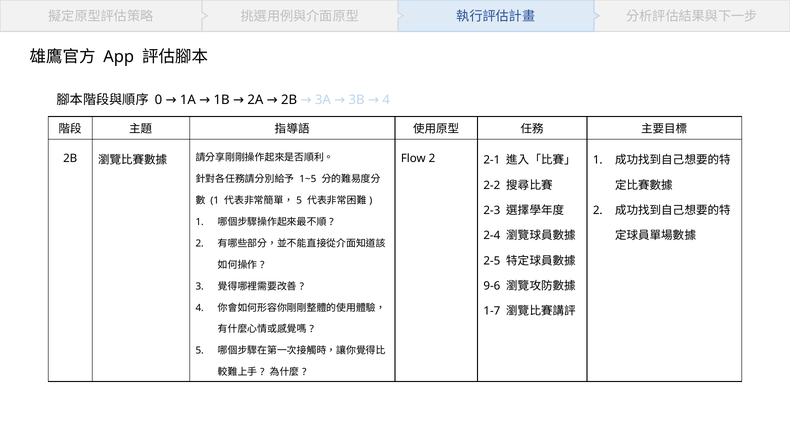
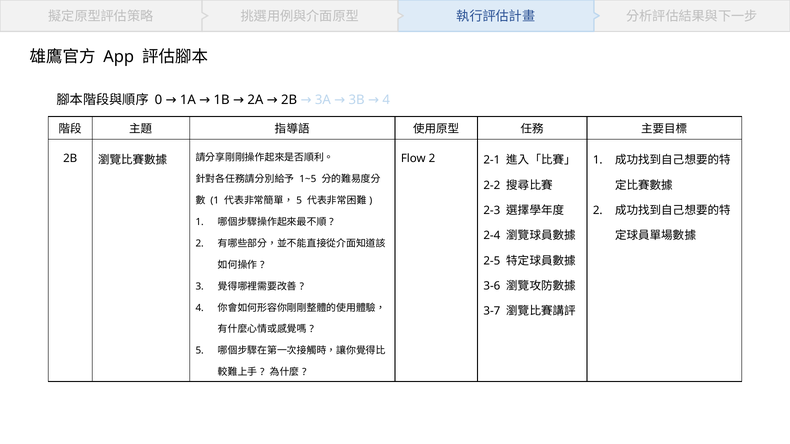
9-6: 9-6 -> 3-6 (492, 286)
1-7: 1-7 -> 3-7 (492, 311)
